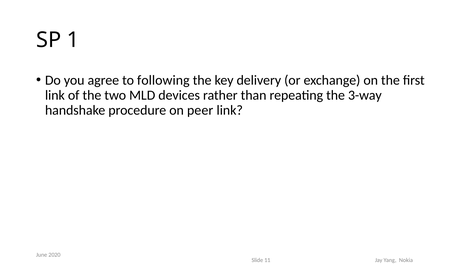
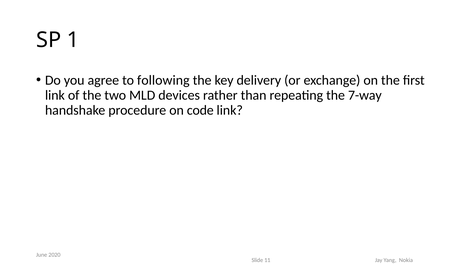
3-way: 3-way -> 7-way (365, 95)
peer: peer -> code (200, 110)
